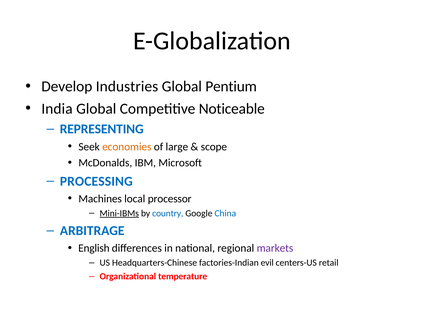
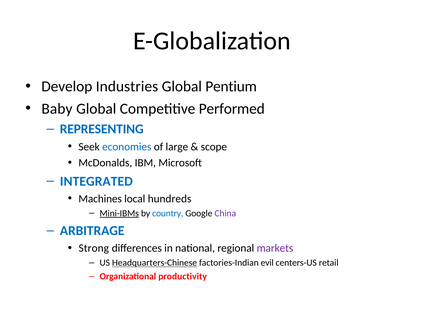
India: India -> Baby (57, 109)
Noticeable: Noticeable -> Performed (232, 109)
economies colour: orange -> blue (127, 147)
PROCESSING: PROCESSING -> INTEGRATED (96, 181)
processor: processor -> hundreds (170, 199)
China colour: blue -> purple (225, 213)
English: English -> Strong (94, 248)
Headquarters-Chinese underline: none -> present (155, 263)
temperature: temperature -> productivity (183, 276)
